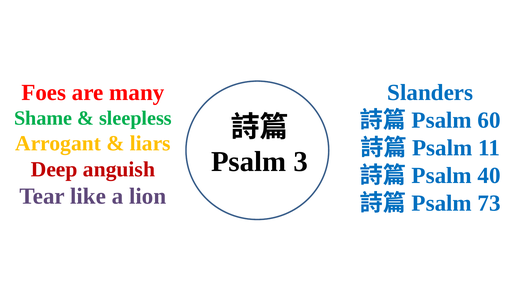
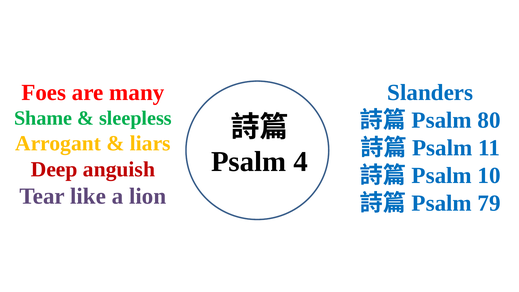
60: 60 -> 80 (489, 120)
3: 3 -> 4 (301, 162)
40: 40 -> 10 (489, 176)
73: 73 -> 79 (489, 203)
